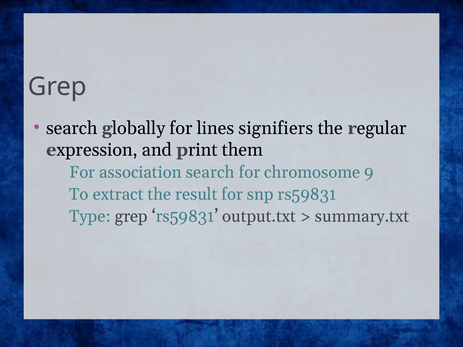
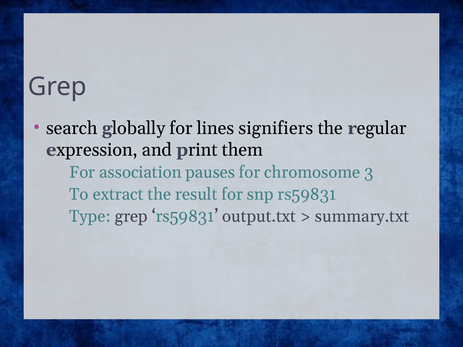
association search: search -> pauses (210, 173)
9: 9 -> 3 (369, 173)
